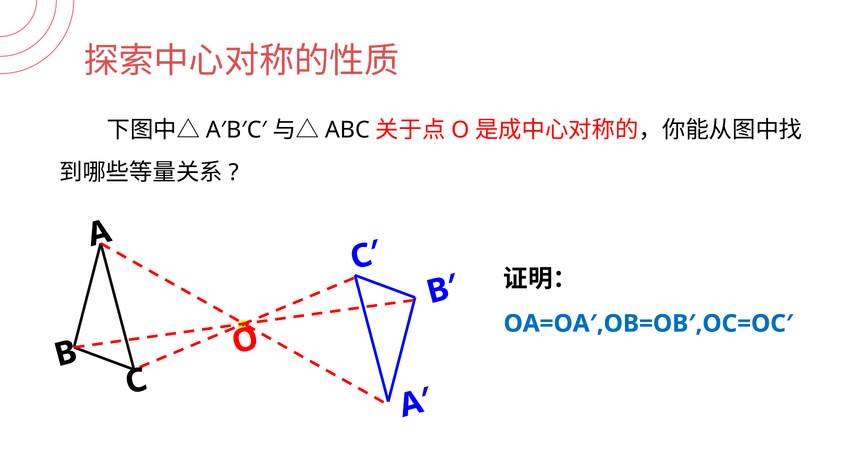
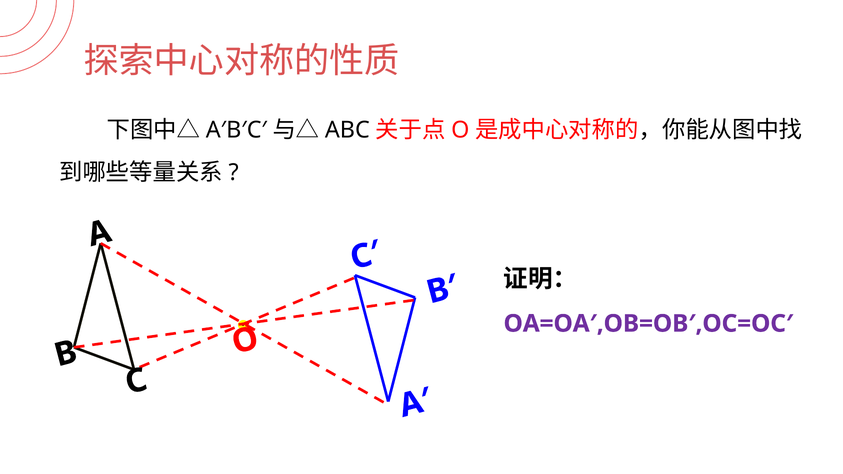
OA=OA′,OB=OB′,OC=OC′ colour: blue -> purple (648, 324)
